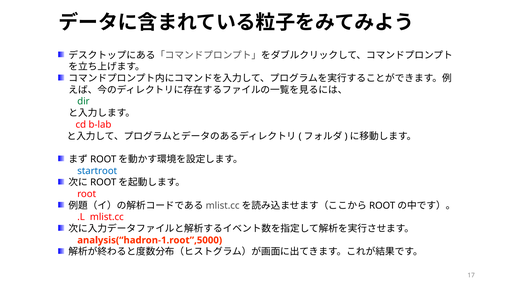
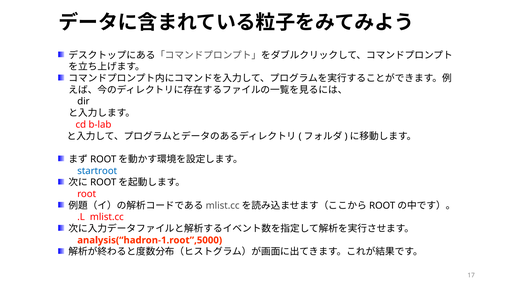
dir colour: green -> black (83, 102)
